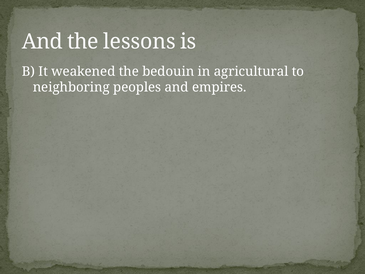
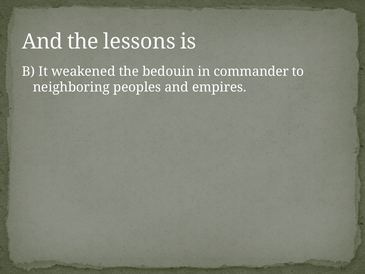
agricultural: agricultural -> commander (251, 71)
